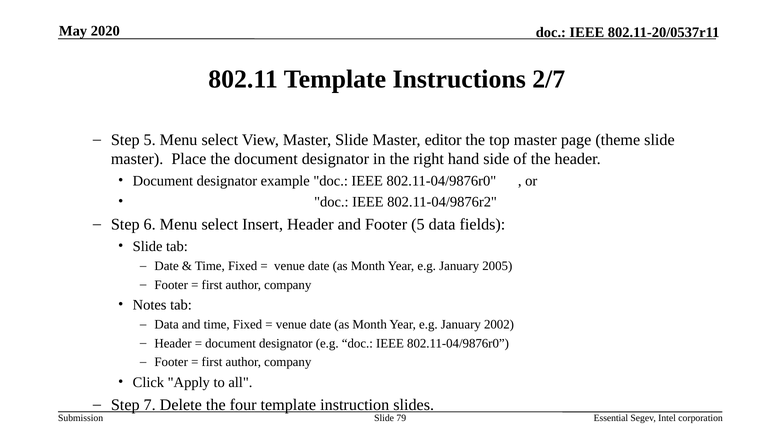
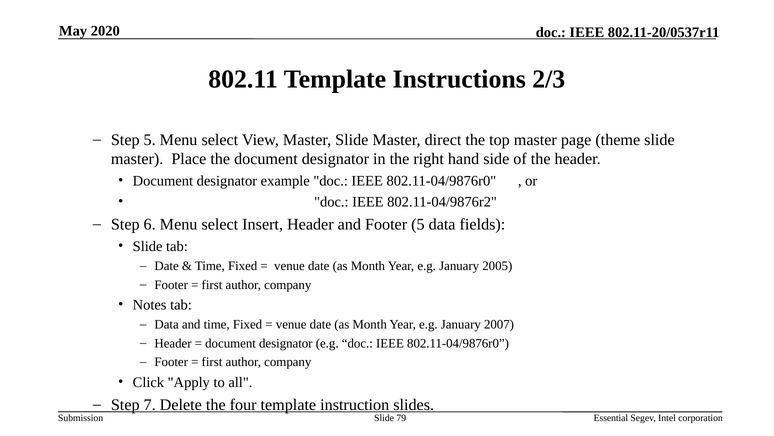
2/7: 2/7 -> 2/3 (549, 79)
editor: editor -> direct (443, 140)
2002: 2002 -> 2007 (499, 324)
